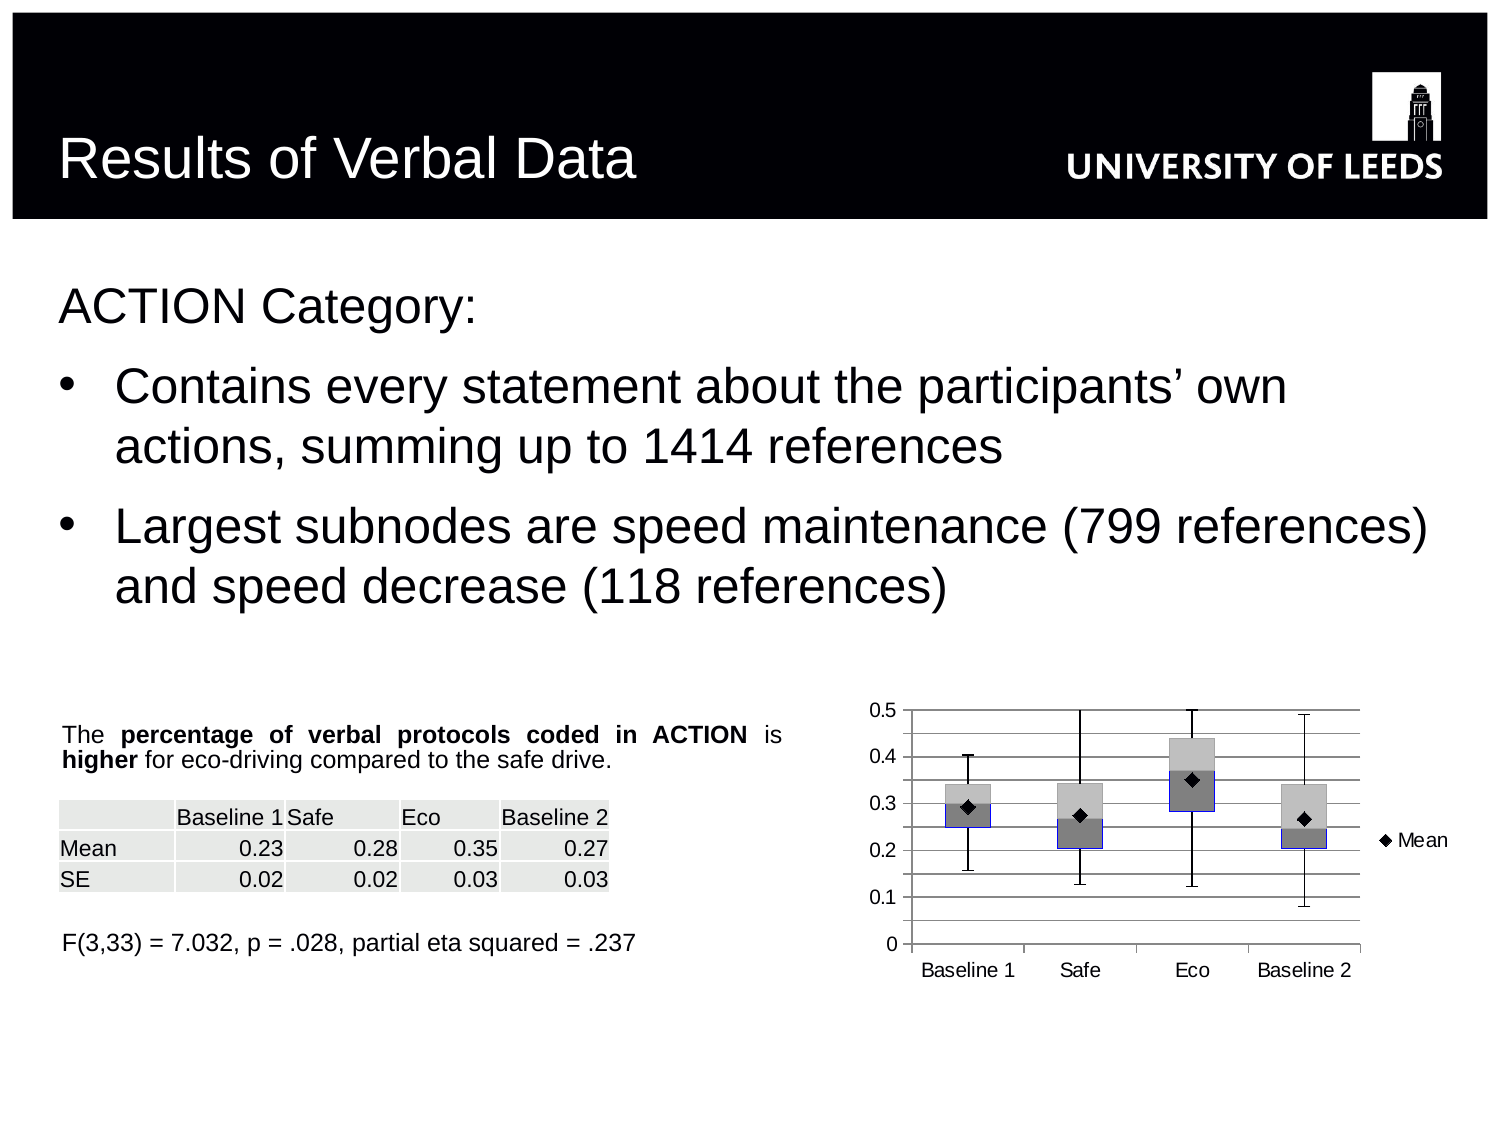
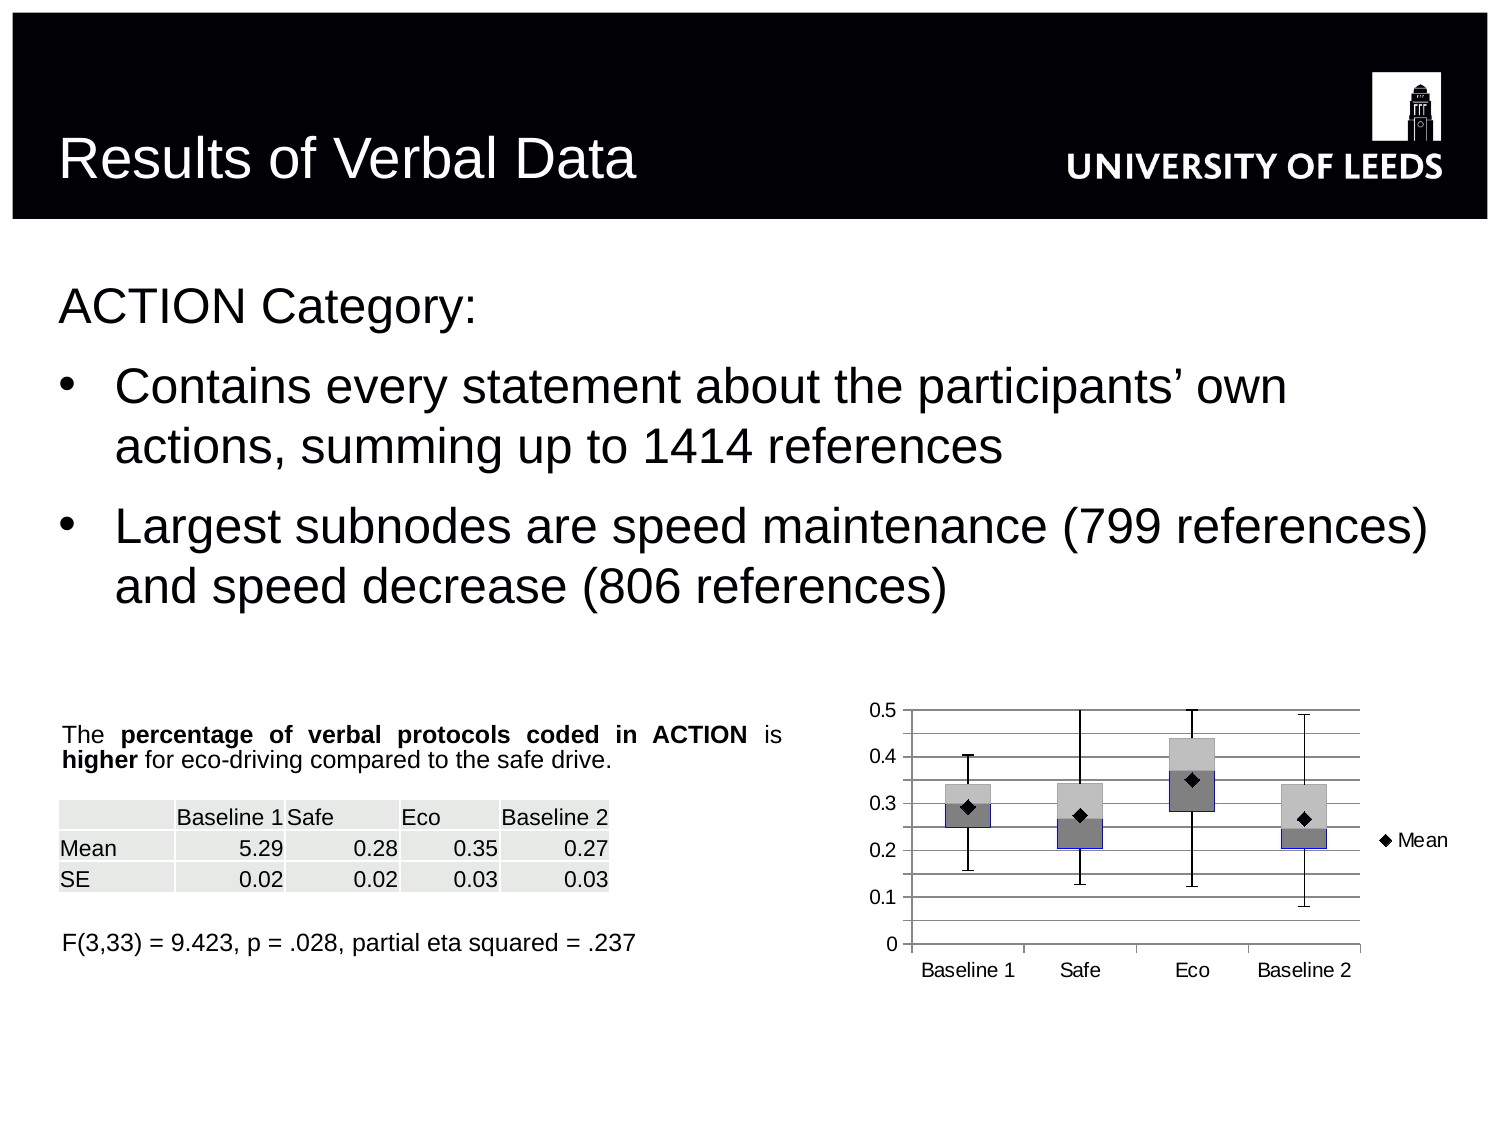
118: 118 -> 806 (632, 587)
0.23: 0.23 -> 5.29 (261, 849)
7.032: 7.032 -> 9.423 (205, 943)
